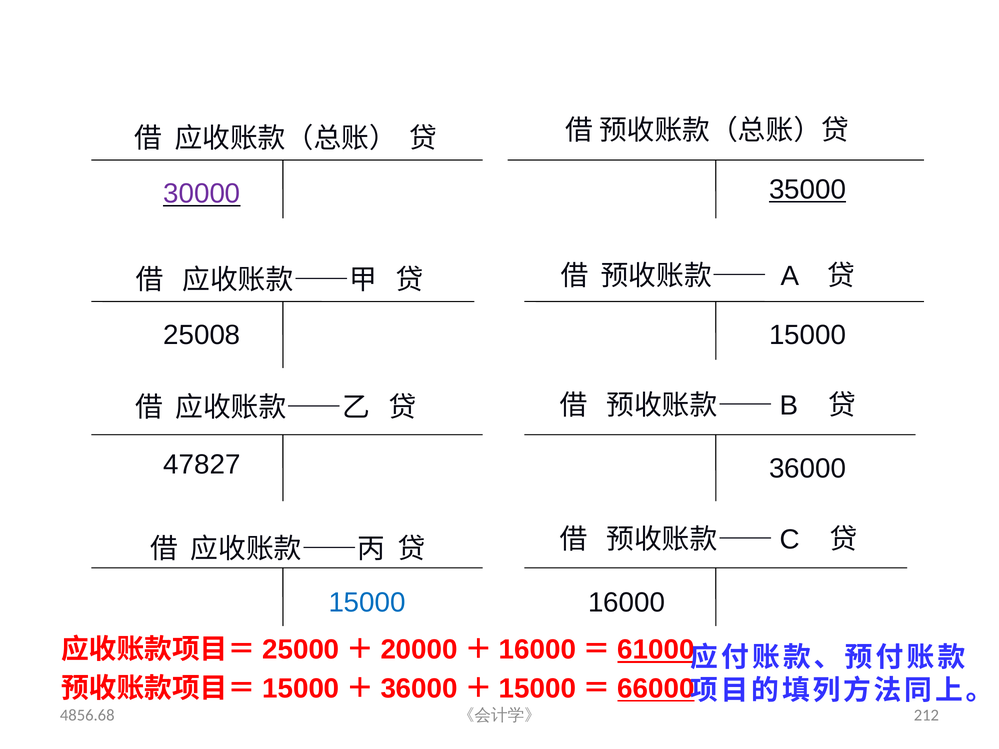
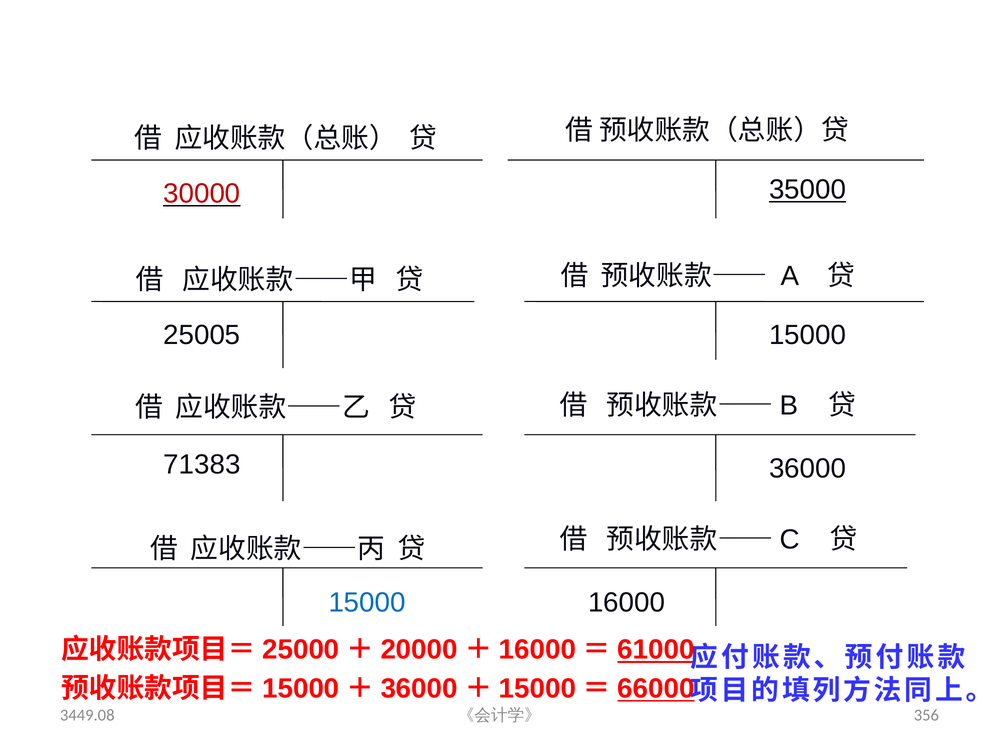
30000 colour: purple -> red (202, 194)
25008: 25008 -> 25005 (202, 335)
47827: 47827 -> 71383 (202, 465)
4856.68: 4856.68 -> 3449.08 (87, 716)
212: 212 -> 356 (926, 715)
